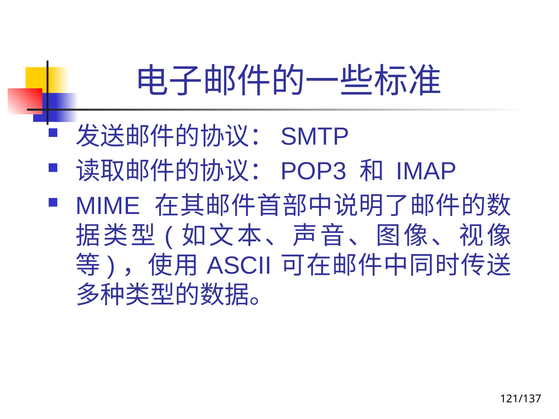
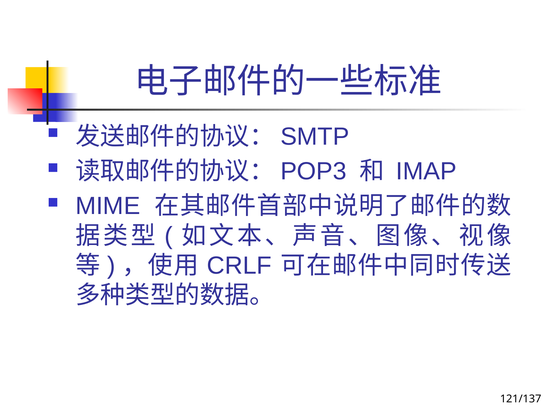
ASCII: ASCII -> CRLF (239, 266)
